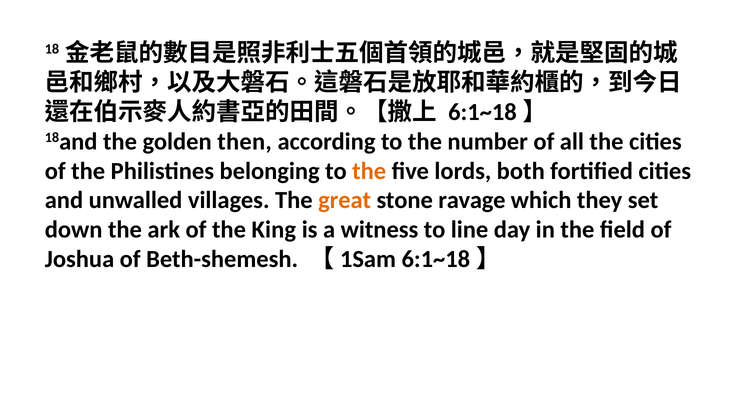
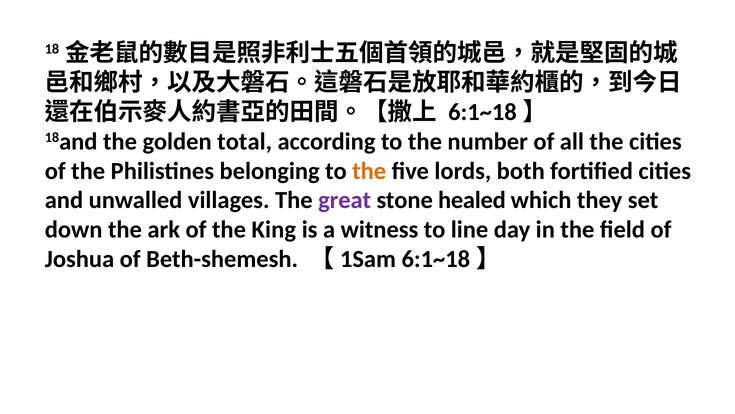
then: then -> total (245, 141)
great colour: orange -> purple (345, 200)
ravage: ravage -> healed (472, 200)
